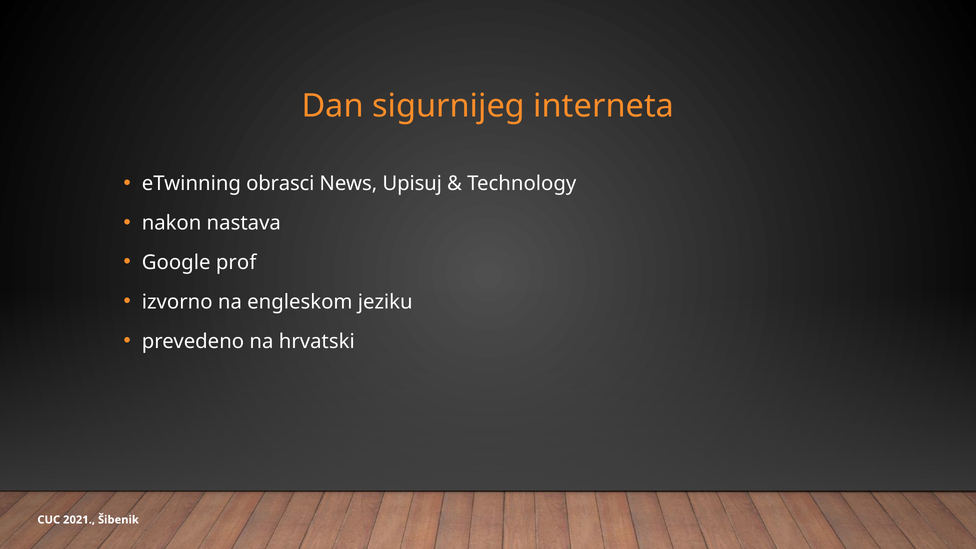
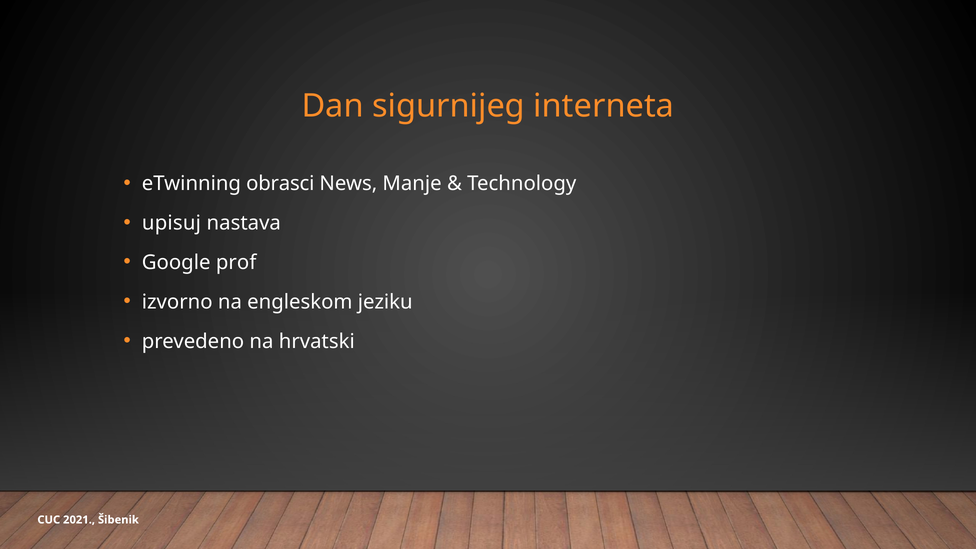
Upisuj: Upisuj -> Manje (412, 184)
nakon: nakon -> upisuj (171, 223)
